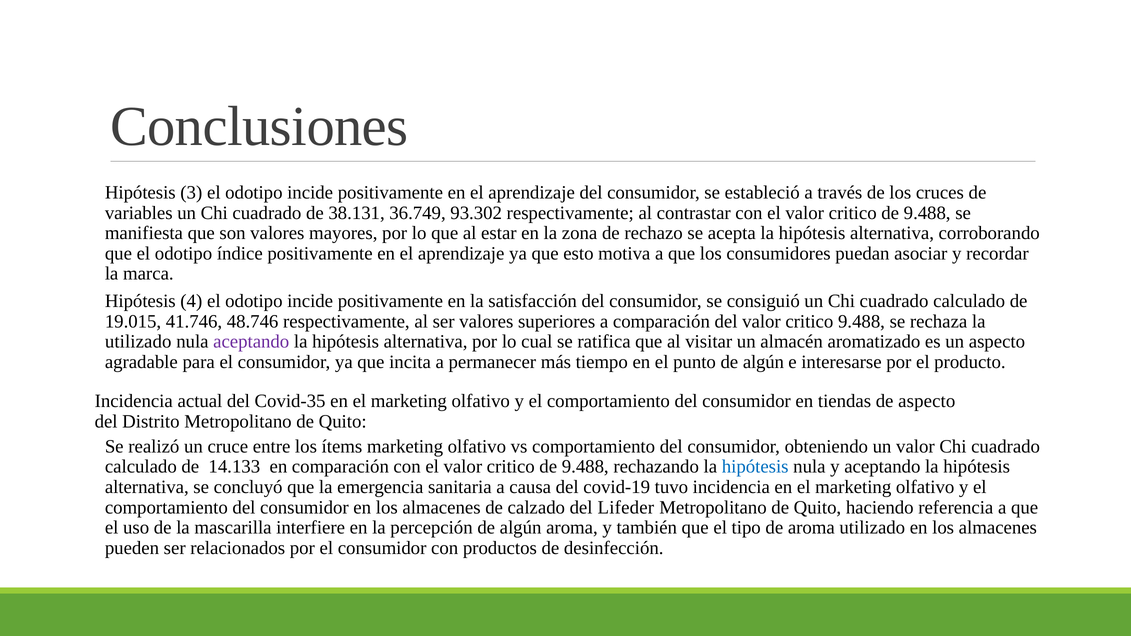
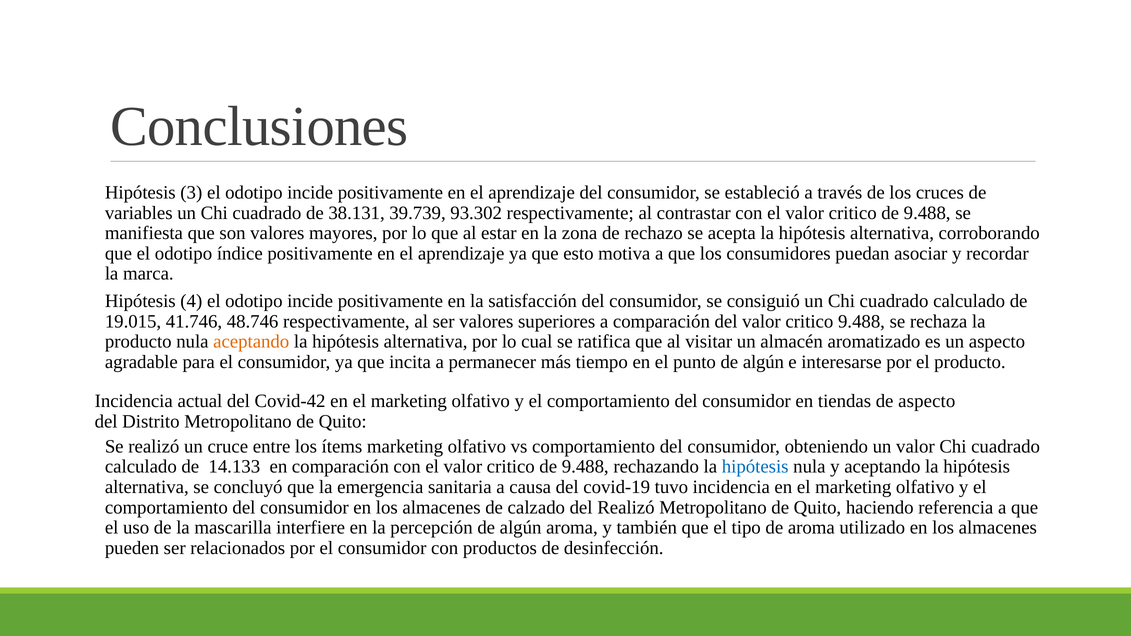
36.749: 36.749 -> 39.739 (418, 213)
utilizado: utilizado -> producto (138, 342)
aceptando colour: purple -> orange (251, 342)
Covid-35: Covid-35 -> Covid-42 (290, 401)
del Lifeder: Lifeder -> Realizó (626, 507)
